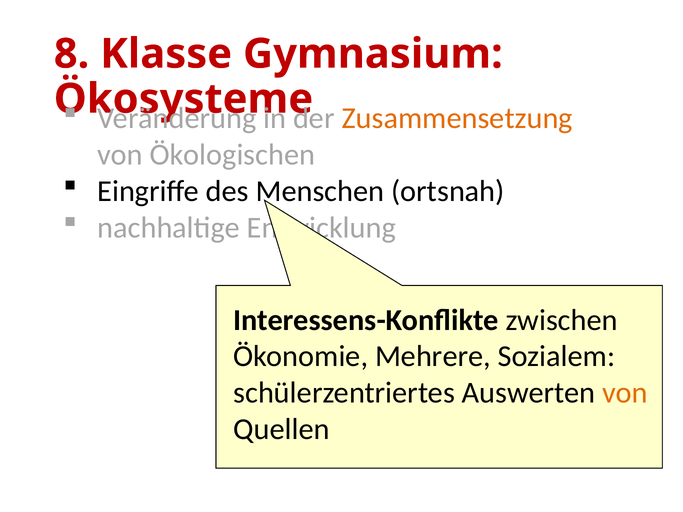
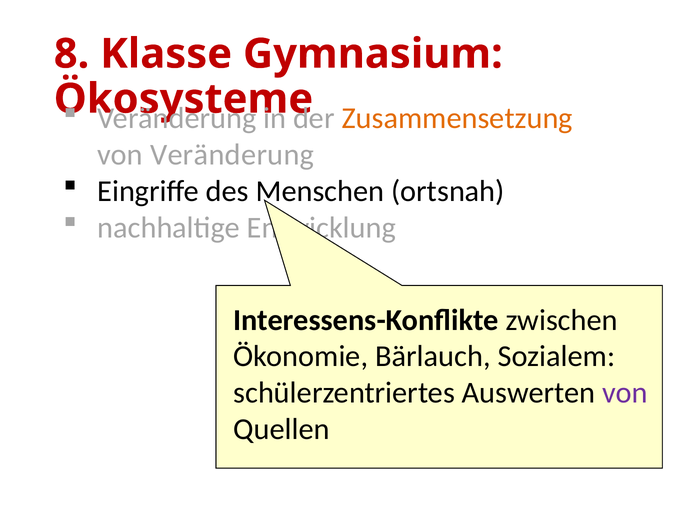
von Ökologischen: Ökologischen -> Veränderung (232, 155)
Mehrere: Mehrere -> Bärlauch (433, 357)
von colour: orange -> purple (625, 393)
